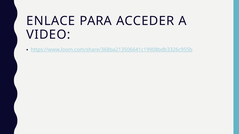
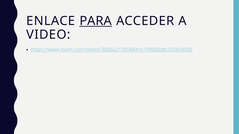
PARA underline: none -> present (96, 21)
